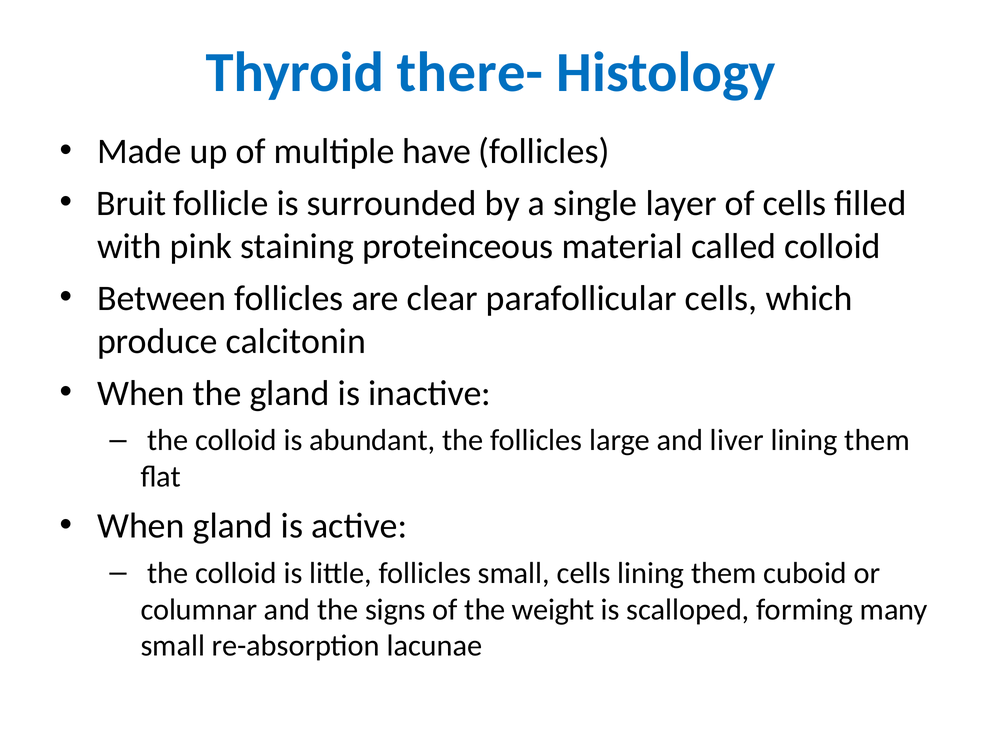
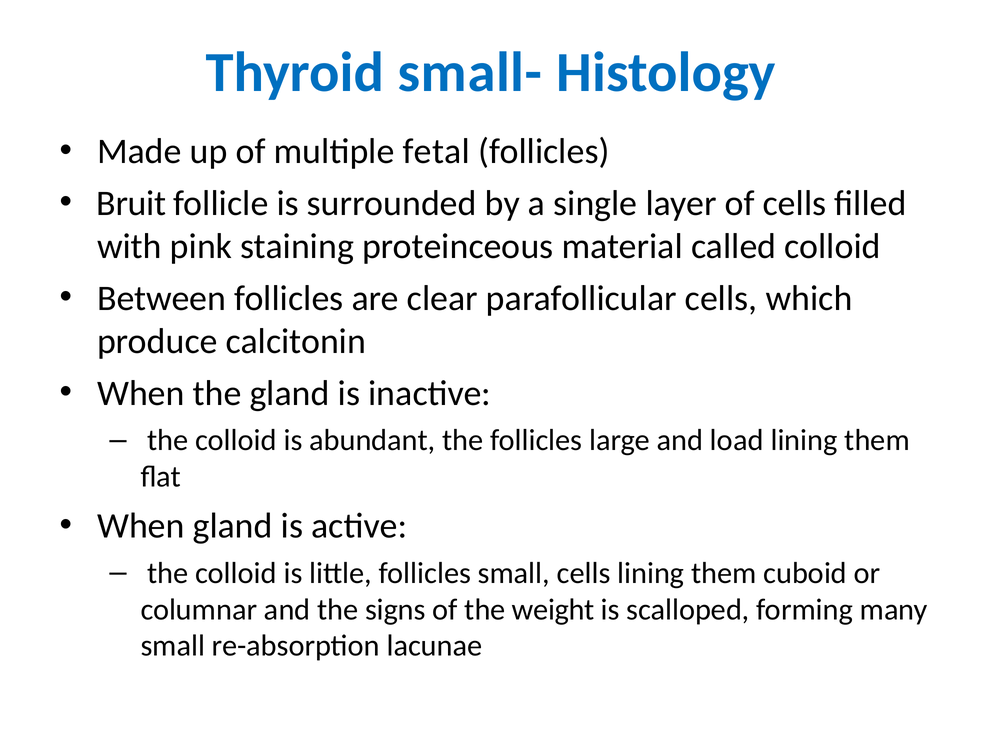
there-: there- -> small- (470, 73)
have: have -> fetal (436, 151)
liver: liver -> load (737, 441)
